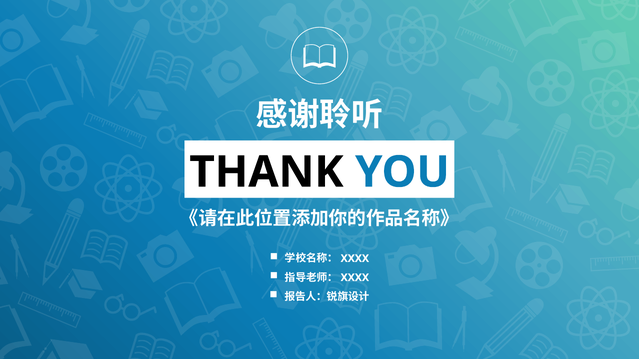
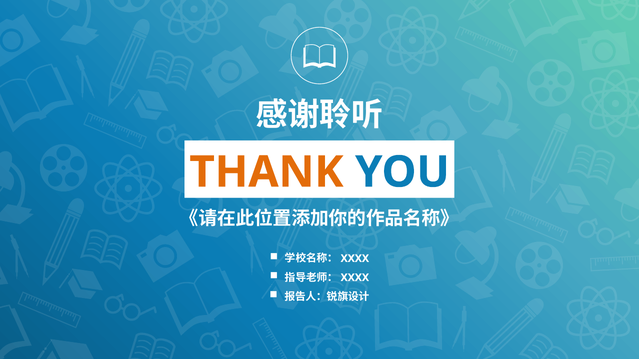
THANK colour: black -> orange (266, 172)
